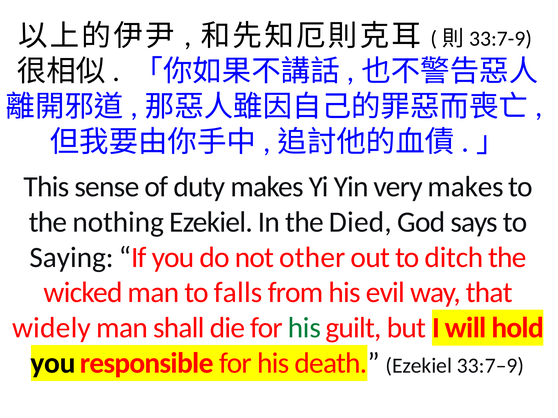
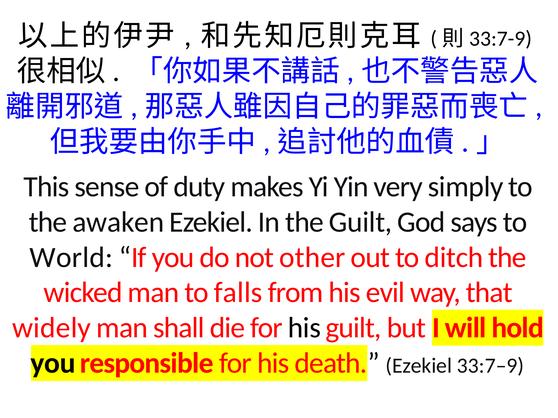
very makes: makes -> simply (466, 187)
nothing: nothing -> awaken (118, 222)
the Died: Died -> Guilt (361, 222)
Saying: Saying -> World (71, 258)
his colour: green -> black (304, 328)
